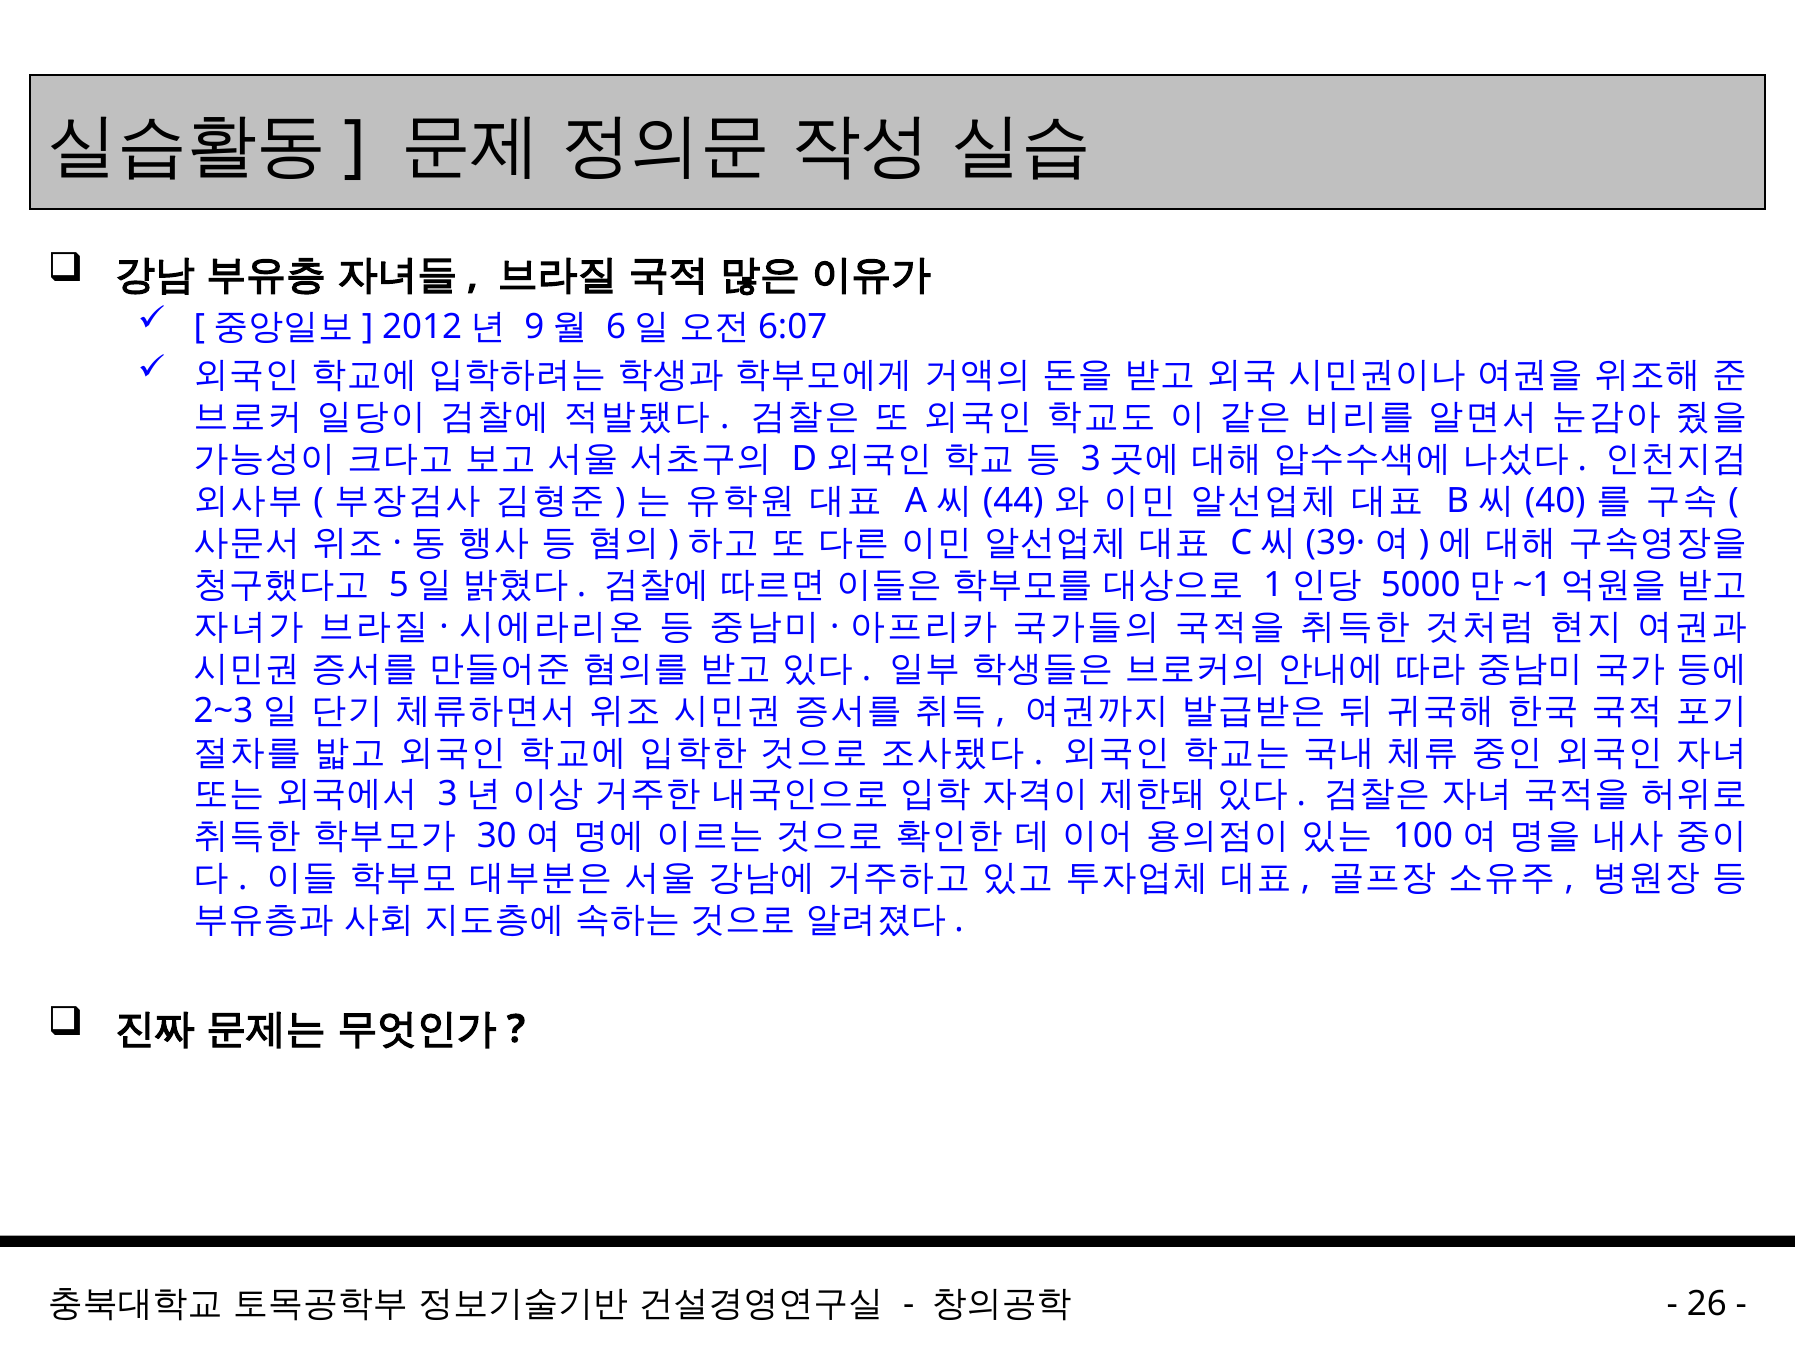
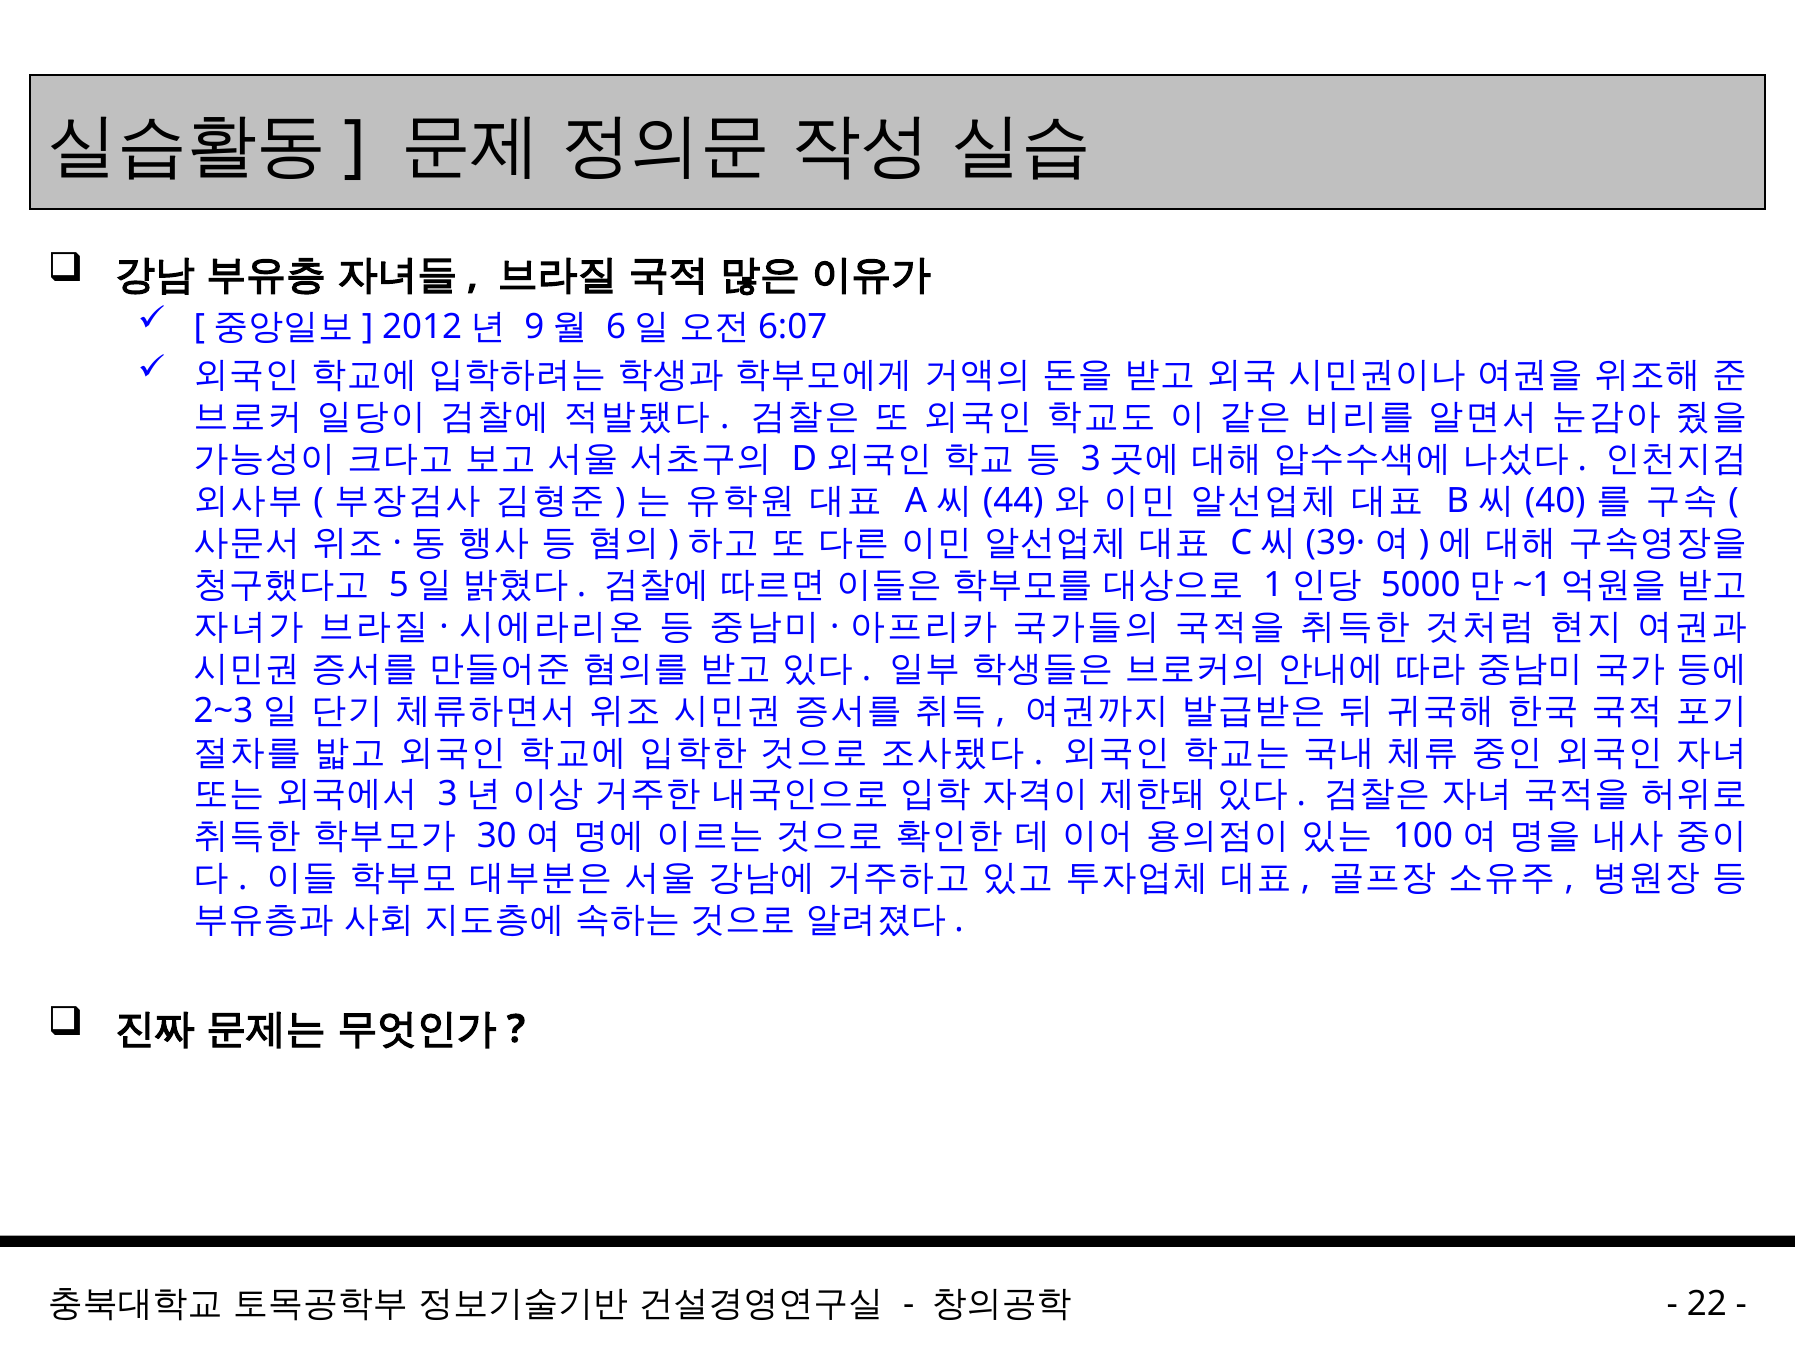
26: 26 -> 22 (1707, 1304)
